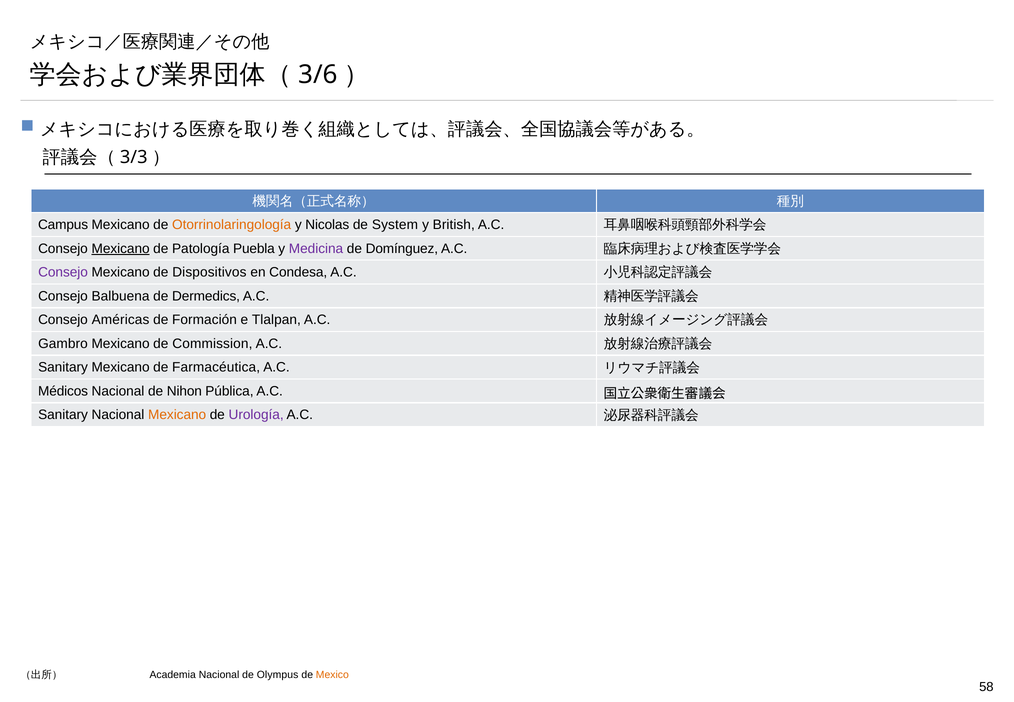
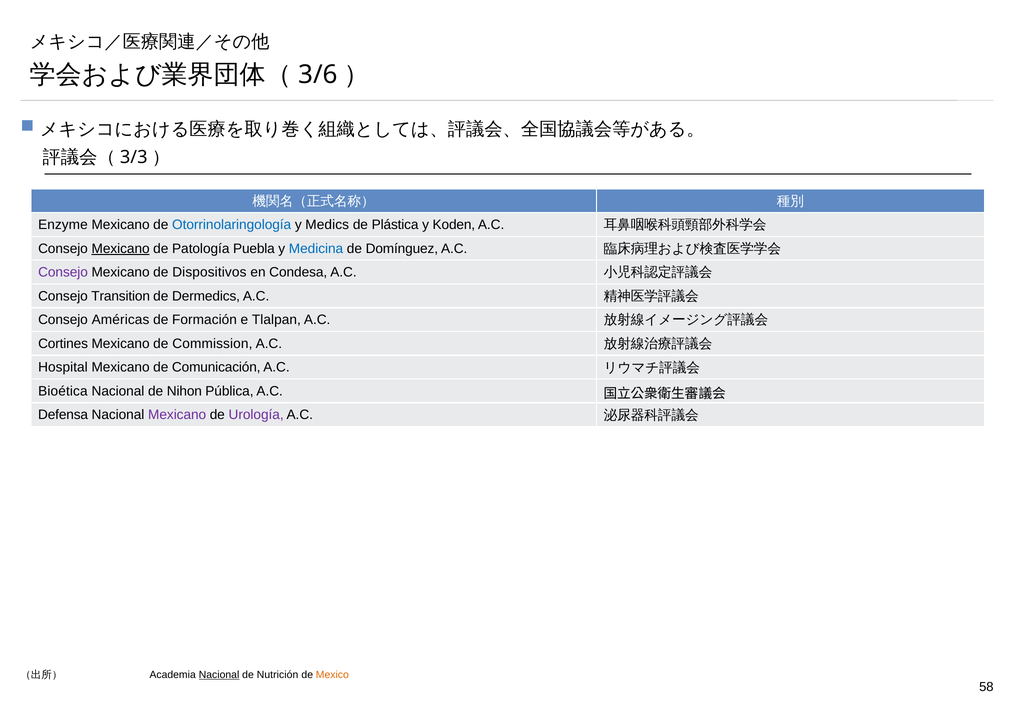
Campus: Campus -> Enzyme (63, 225)
Otorrinolaringología colour: orange -> blue (232, 225)
Nicolas: Nicolas -> Medics (327, 225)
System: System -> Plástica (395, 225)
British: British -> Koden (454, 225)
Medicina colour: purple -> blue (316, 249)
Balbuena: Balbuena -> Transition (121, 296)
Gambro: Gambro -> Cortines (63, 344)
Sanitary: Sanitary -> Hospital (63, 367)
Farmacéutica: Farmacéutica -> Comunicación (216, 367)
Médicos: Médicos -> Bioética (63, 391)
Sanitary: Sanitary -> Defensa (63, 415)
Mexicano colour: orange -> purple (177, 415)
Nacional underline: none -> present (219, 675)
Olympus: Olympus -> Nutrición (278, 675)
